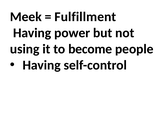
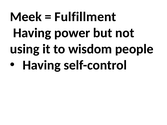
become: become -> wisdom (90, 49)
